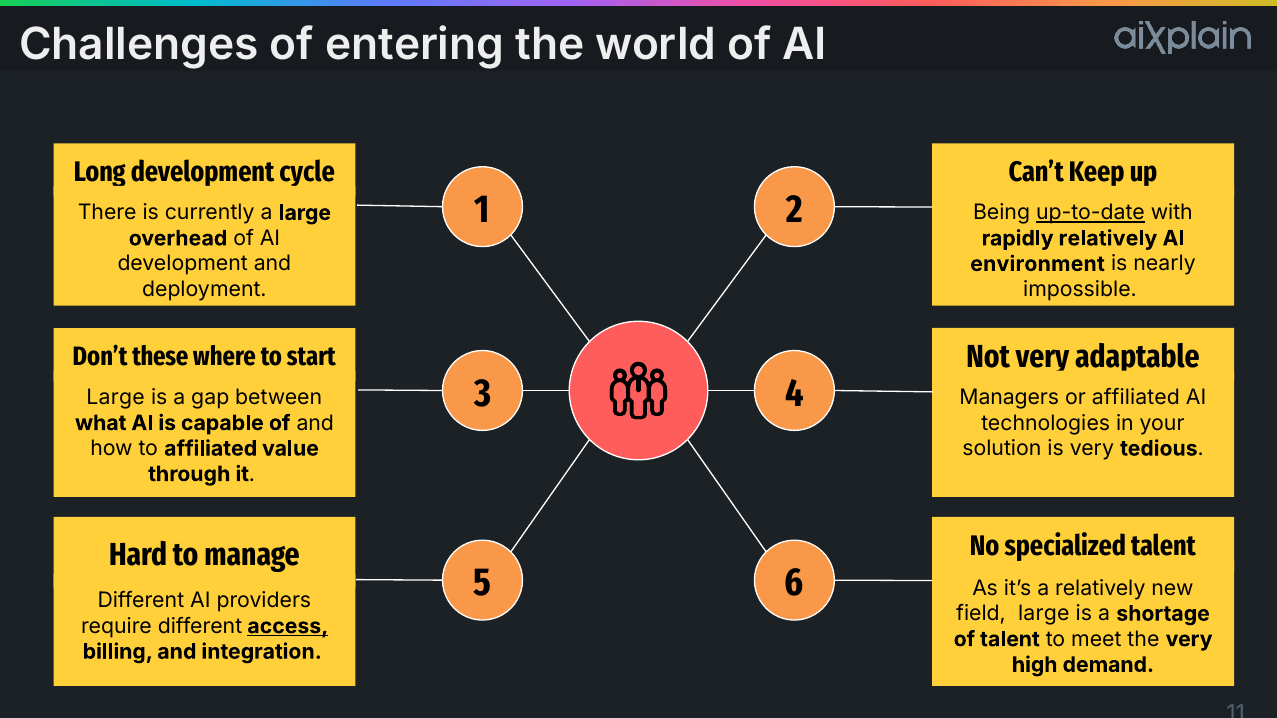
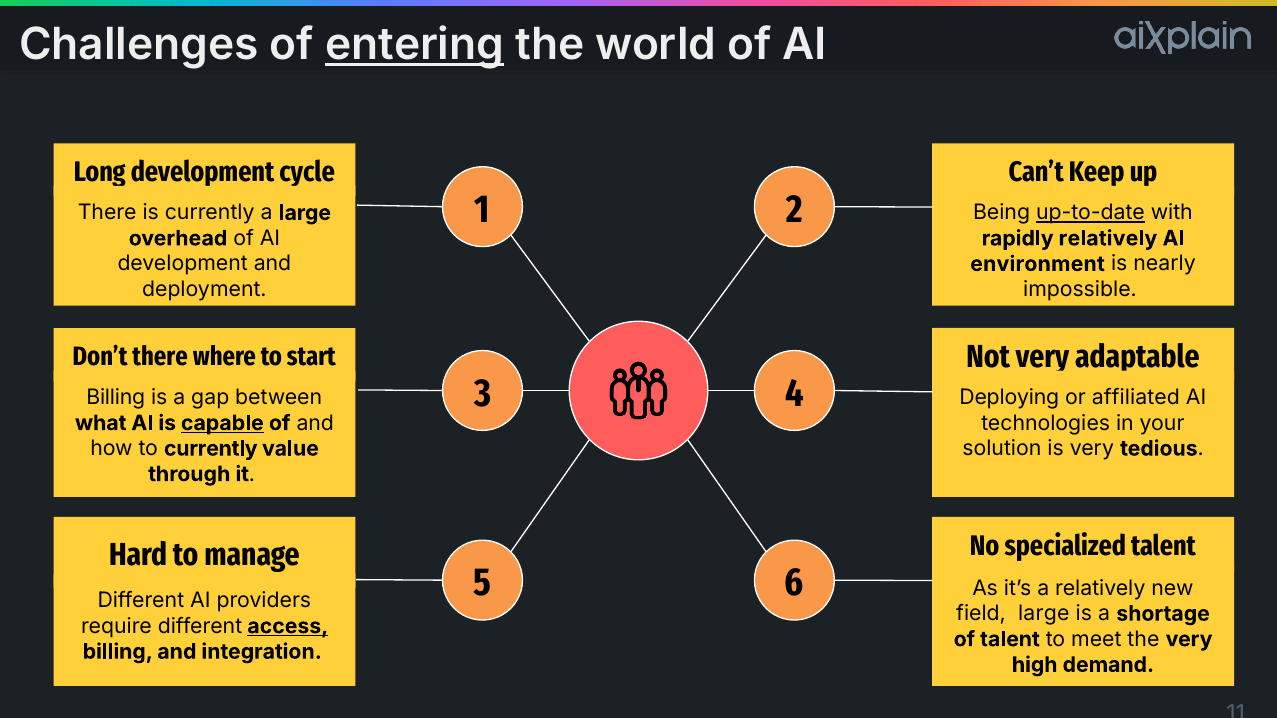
entering underline: none -> present (415, 45)
Don’t these: these -> there (160, 357)
Large: Large -> Billing (116, 398)
Managers: Managers -> Deploying (1009, 398)
capable underline: none -> present (222, 423)
to affiliated: affiliated -> currently (211, 449)
